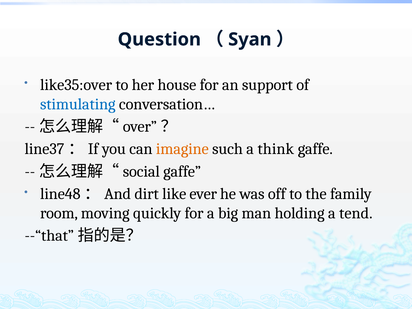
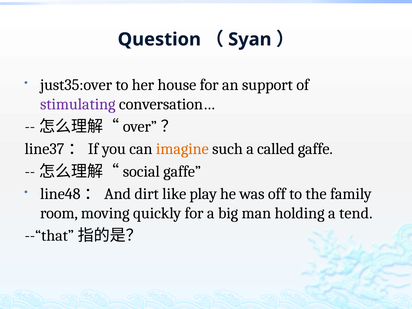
like35:over: like35:over -> just35:over (76, 85)
stimulating colour: blue -> purple (78, 104)
think: think -> called (276, 149)
ever: ever -> play (203, 194)
